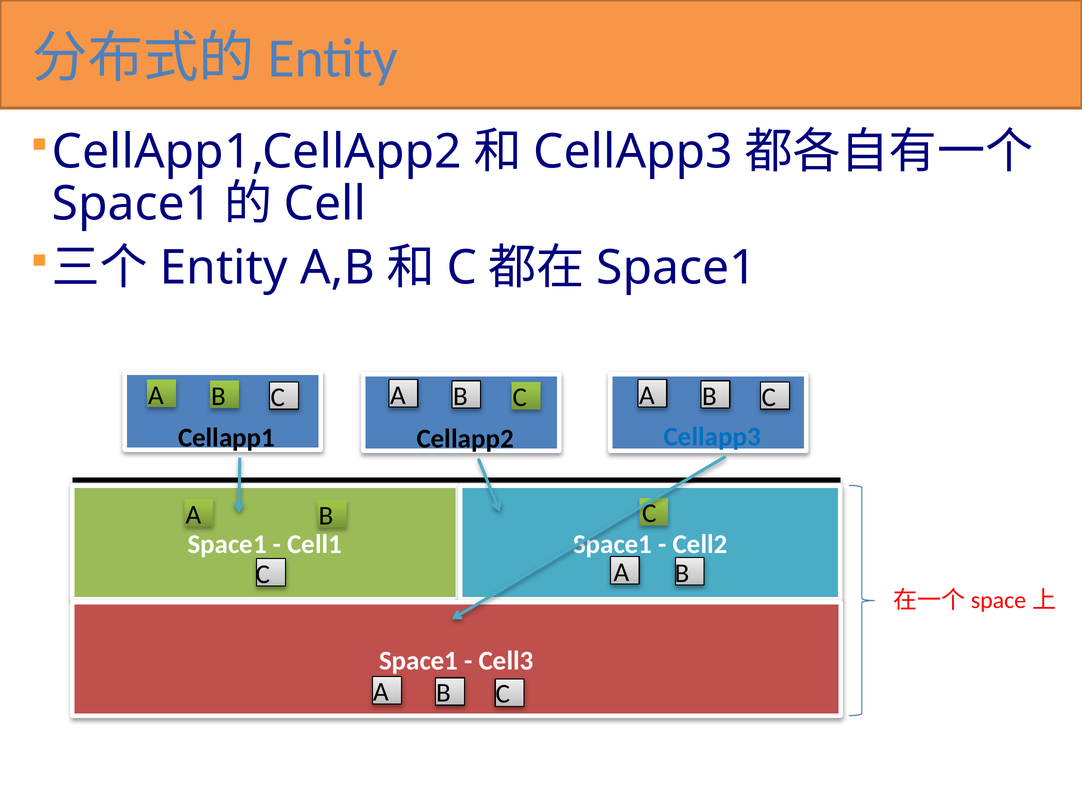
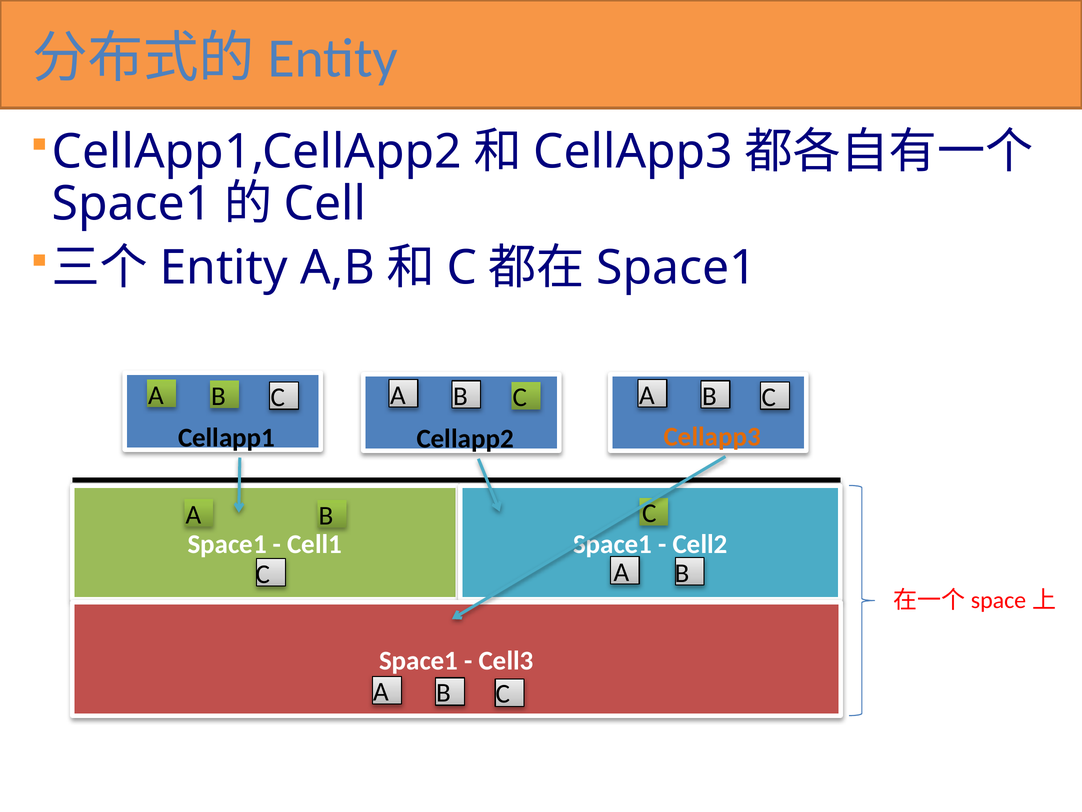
Cellapp3 colour: blue -> orange (712, 437)
